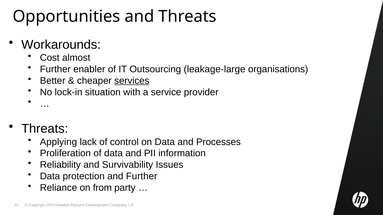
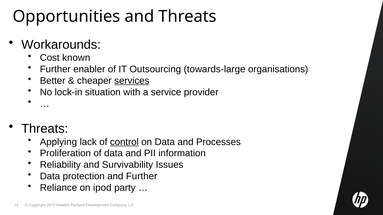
almost: almost -> known (76, 58)
leakage-large: leakage-large -> towards-large (215, 69)
control underline: none -> present (124, 142)
from: from -> ipod (102, 188)
